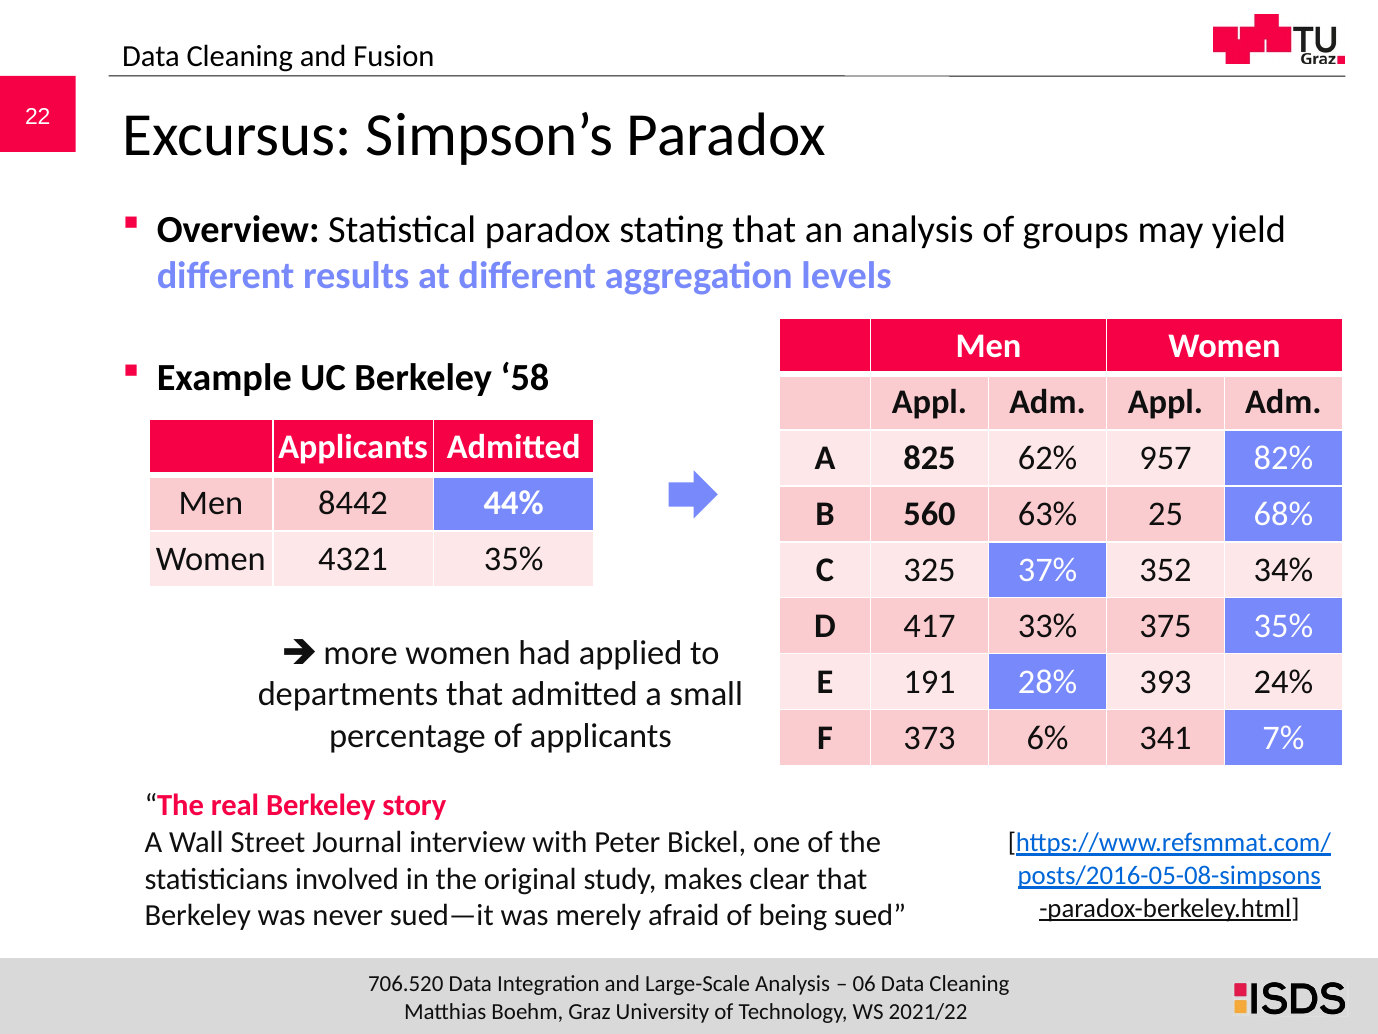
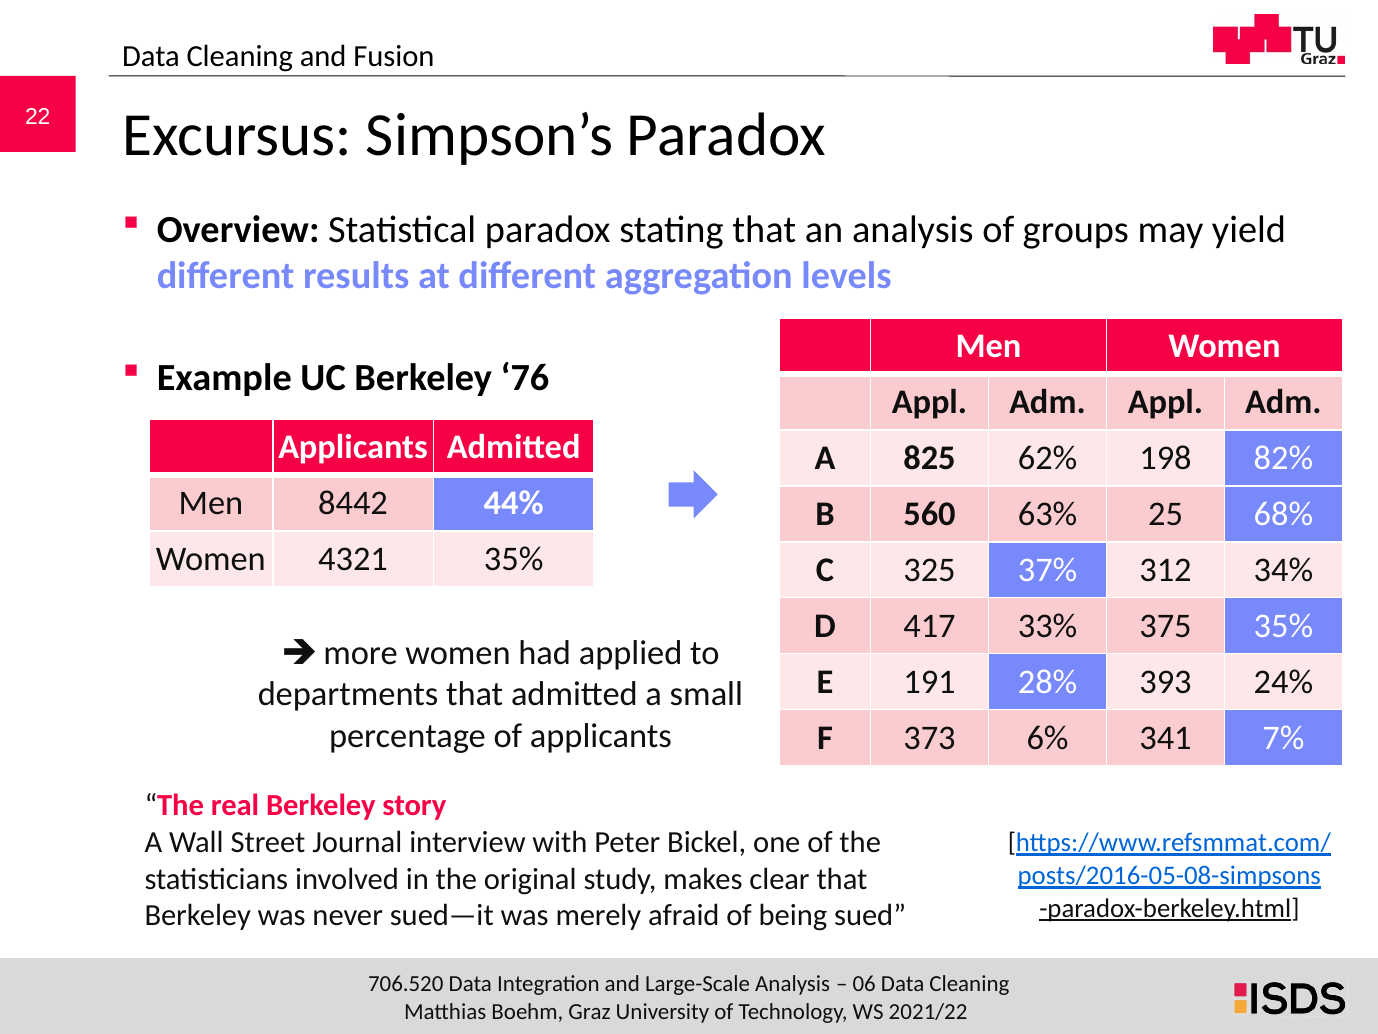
58: 58 -> 76 (525, 378)
957: 957 -> 198 (1165, 458)
352: 352 -> 312 (1165, 570)
